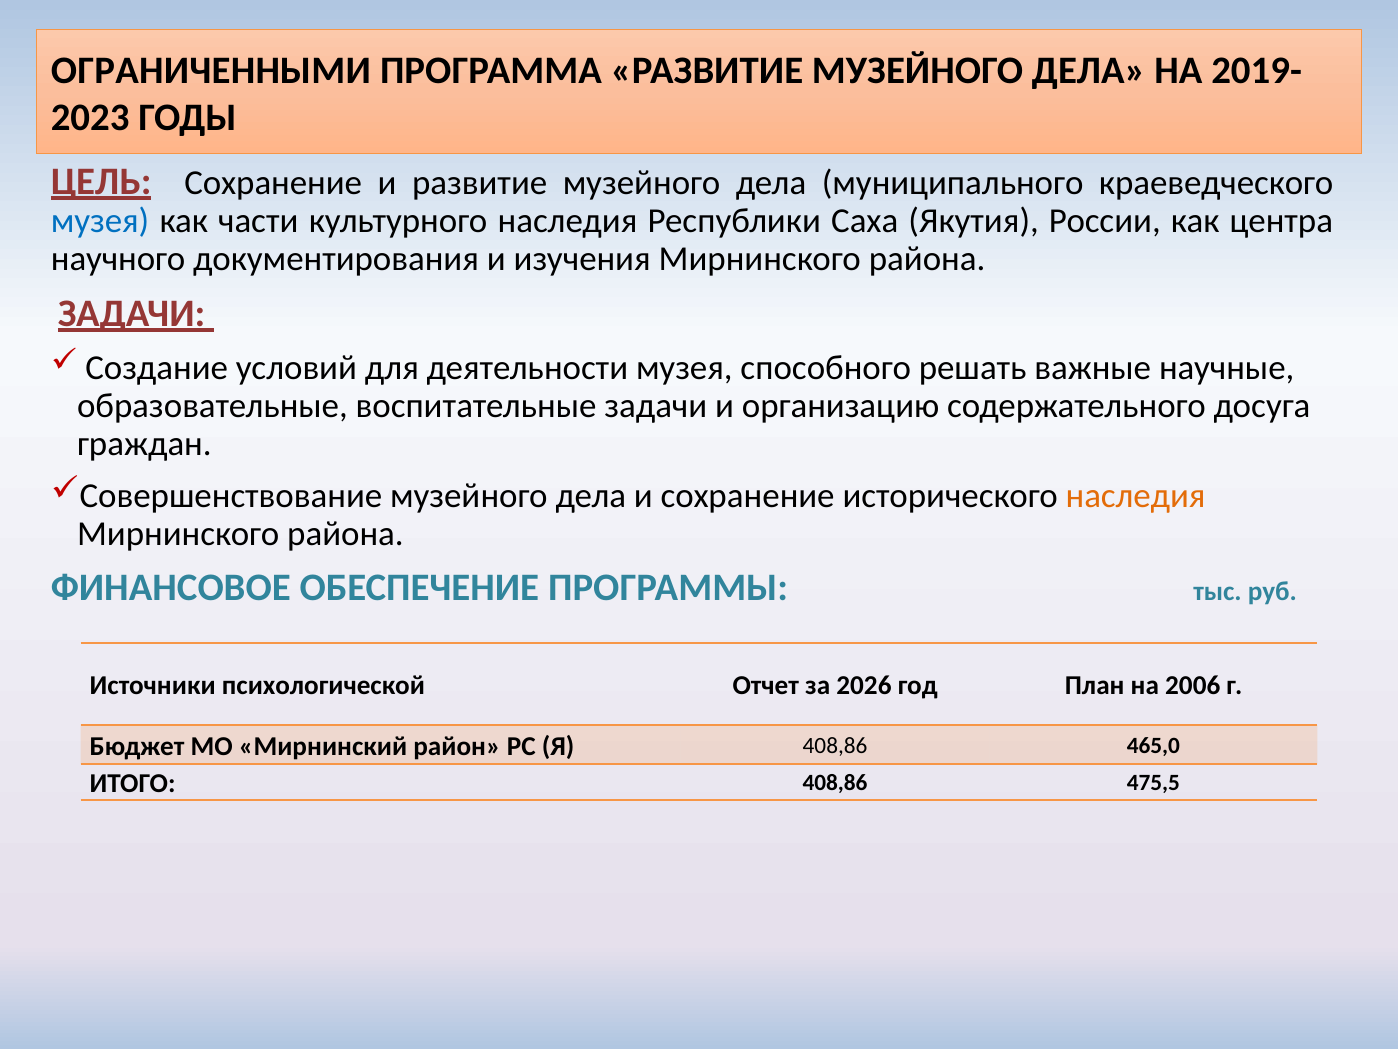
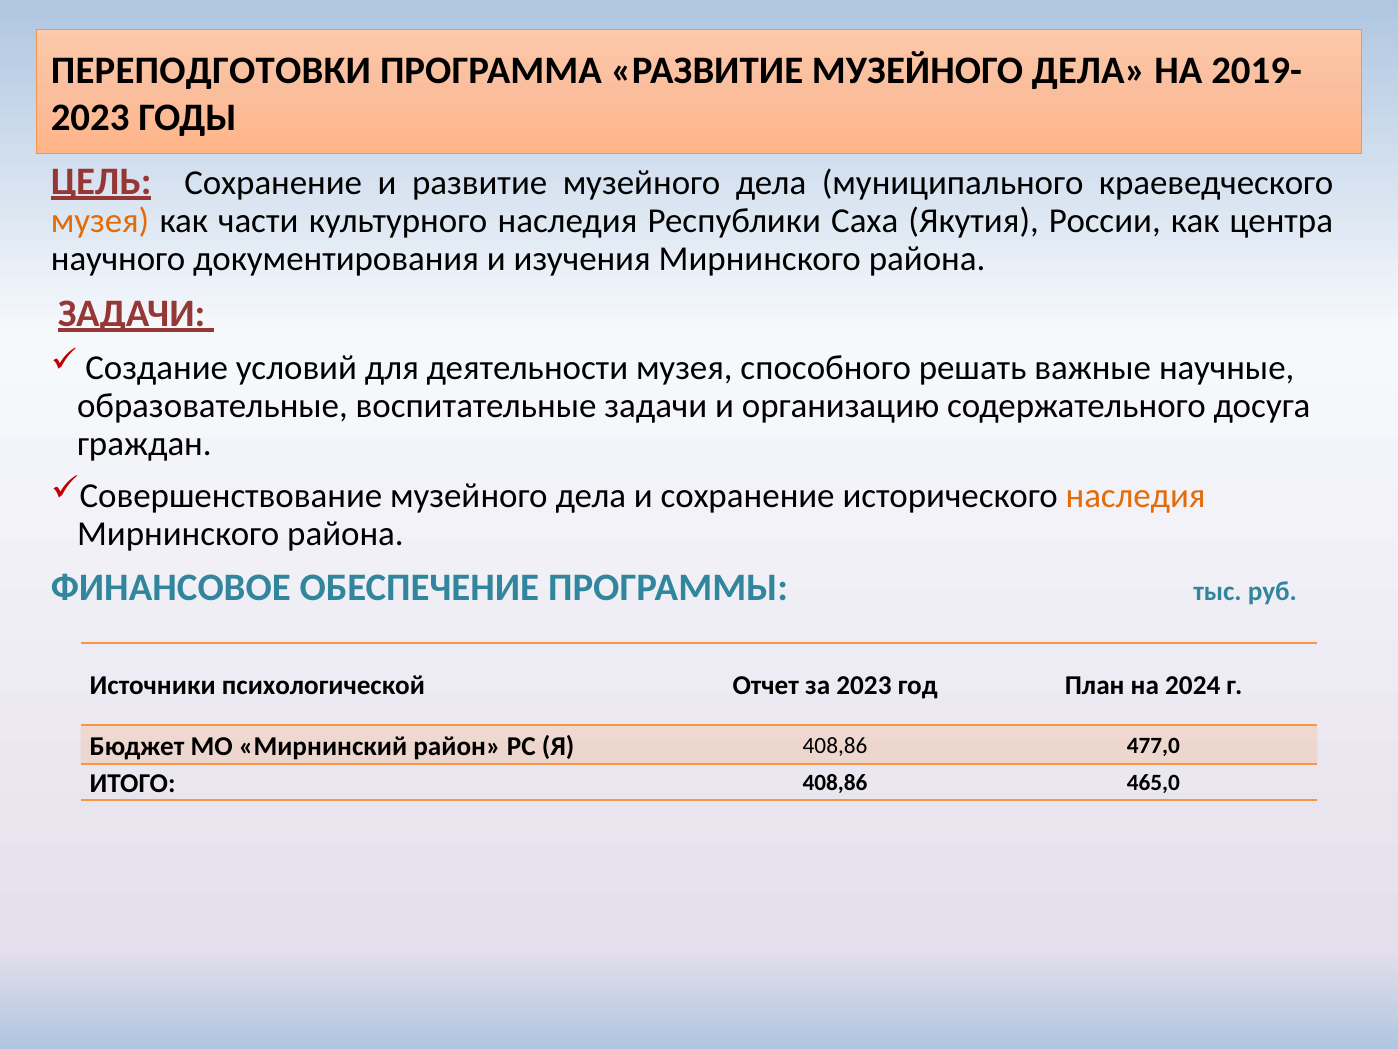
ОГРАНИЧЕННЫМИ: ОГРАНИЧЕННЫМИ -> ПЕРЕПОДГОТОВКИ (211, 71)
музея colour: blue -> orange (100, 221)
за 2026: 2026 -> 2023 (864, 685)
2006: 2006 -> 2024 (1193, 685)
465,0: 465,0 -> 477,0 (1153, 745)
475,5: 475,5 -> 465,0 (1153, 783)
